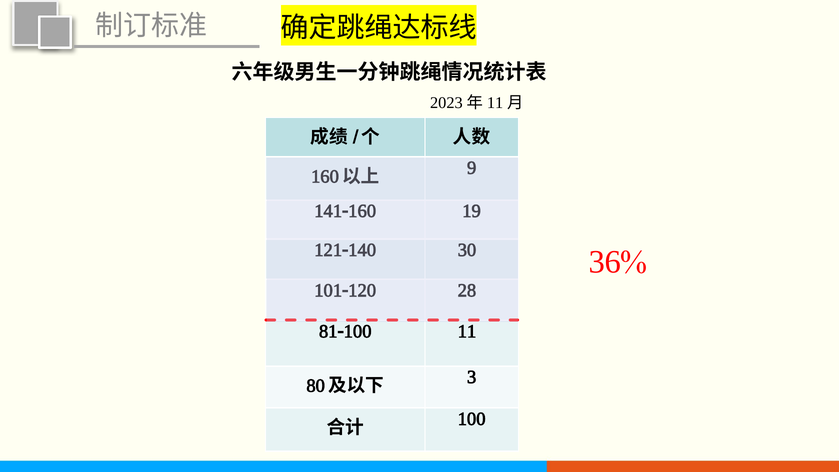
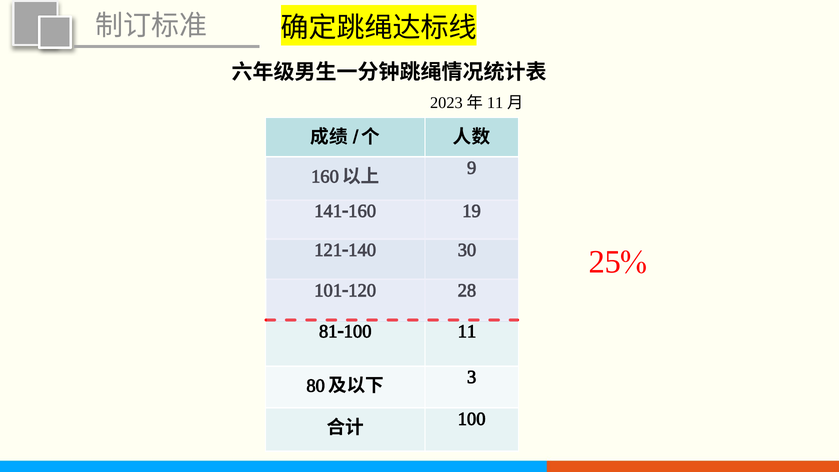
36%: 36% -> 25% (618, 262)
